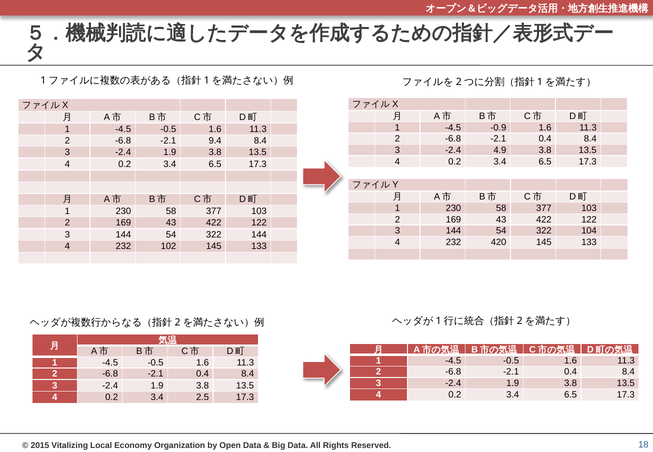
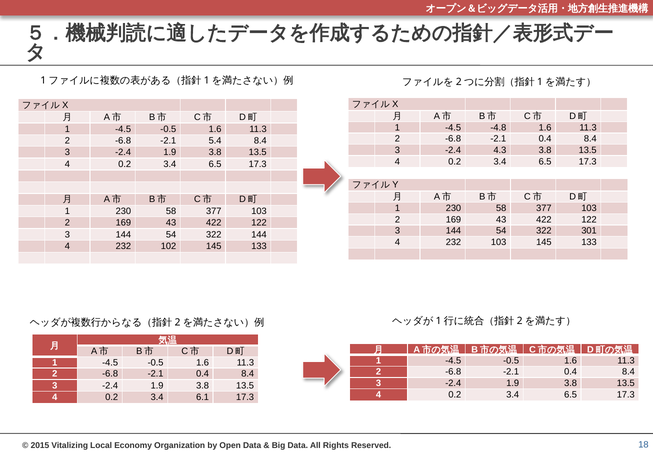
-0.9: -0.9 -> -4.8 (498, 128)
9.4: 9.4 -> 5.4 (215, 141)
4.9: 4.9 -> 4.3 (500, 150)
104: 104 -> 301 (589, 231)
232 420: 420 -> 103 (499, 242)
2.5: 2.5 -> 6.1 (203, 397)
